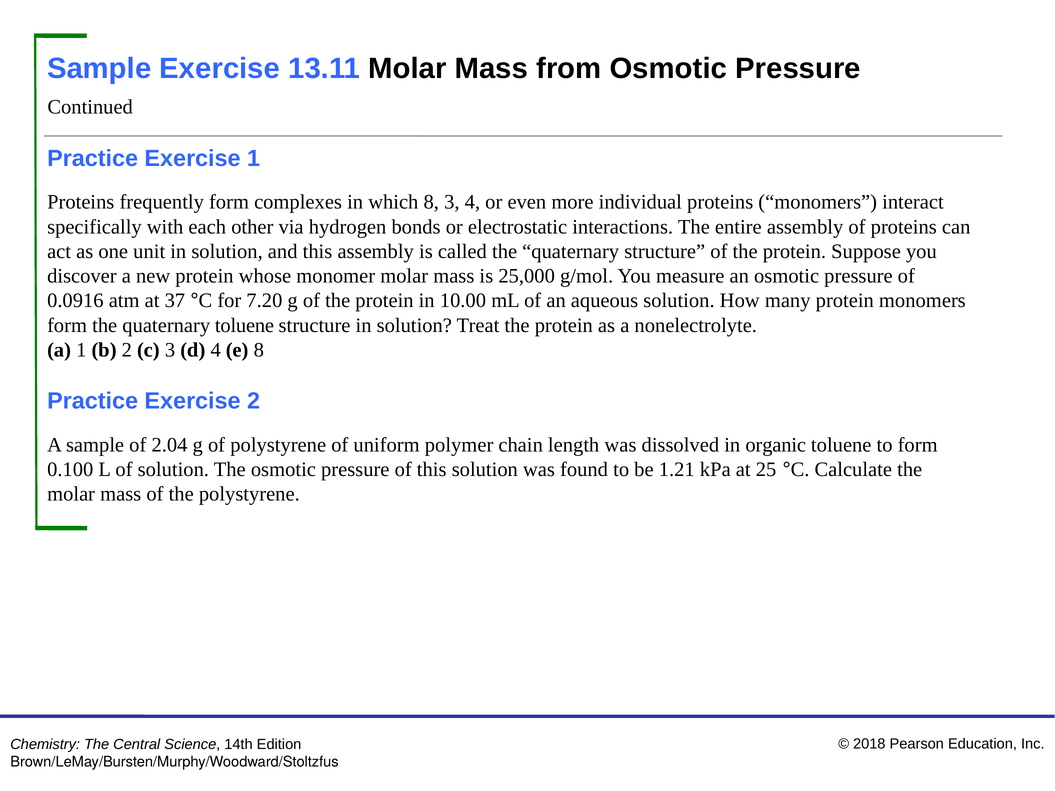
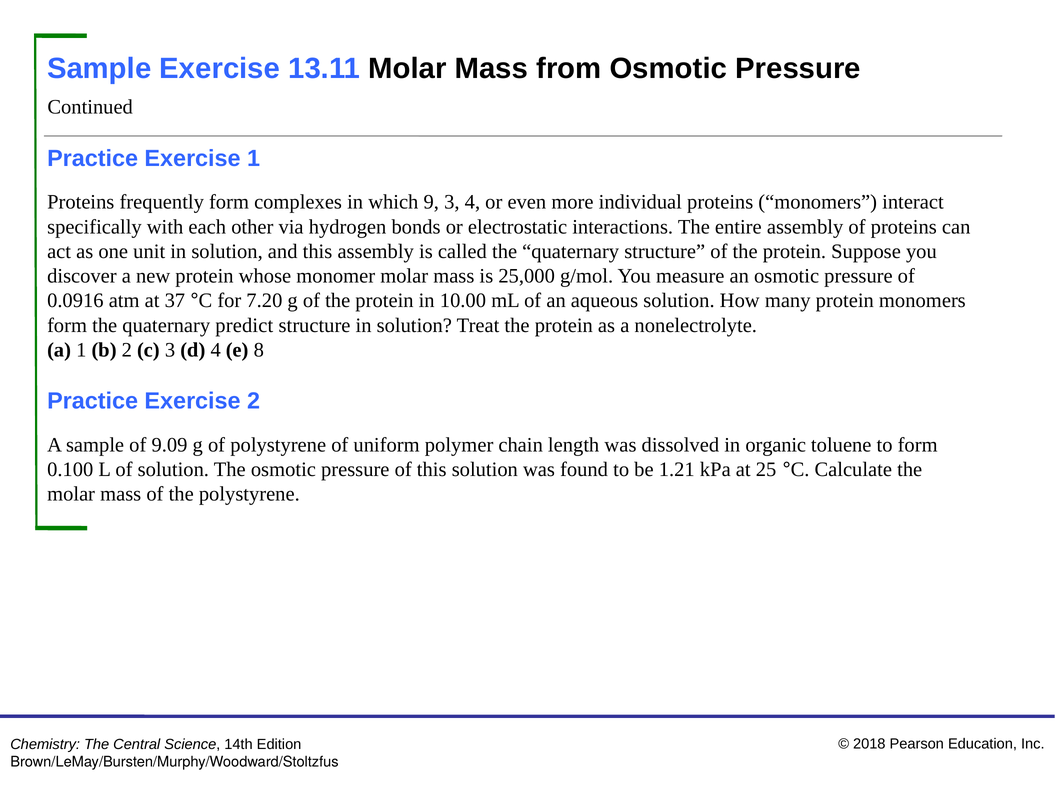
which 8: 8 -> 9 (431, 202)
quaternary toluene: toluene -> predict (244, 325)
2.04: 2.04 -> 9.09 (169, 445)
